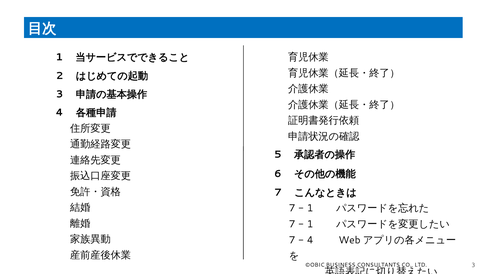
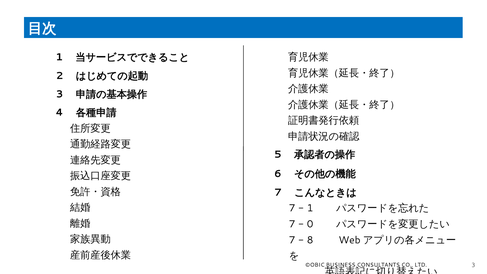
1: 1 -> 0 (310, 224)
4: 4 -> 8 (310, 240)
